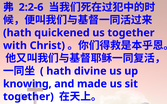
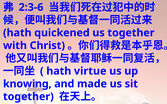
2:2-6: 2:2-6 -> 2:3-6 (31, 7)
divine: divine -> virtue (90, 71)
